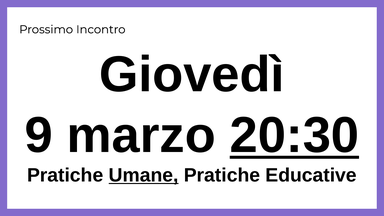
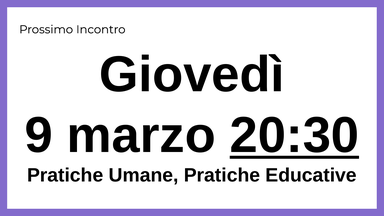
Umane underline: present -> none (144, 175)
